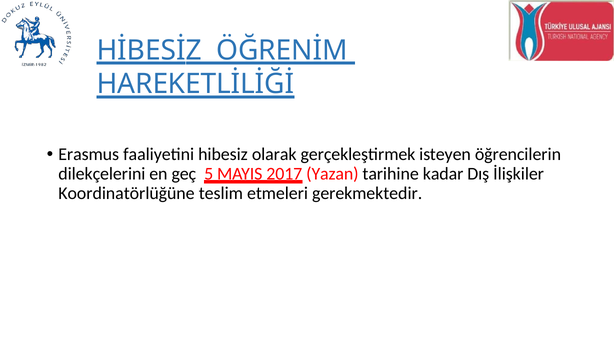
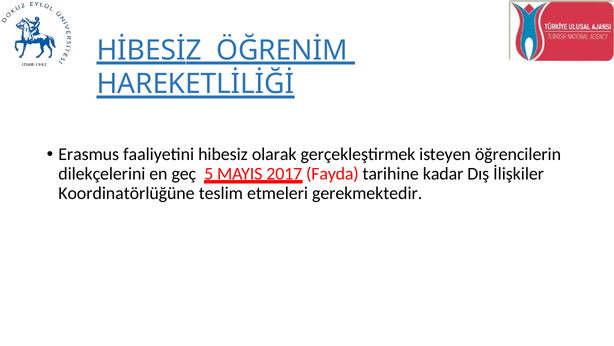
Yazan: Yazan -> Fayda (332, 174)
